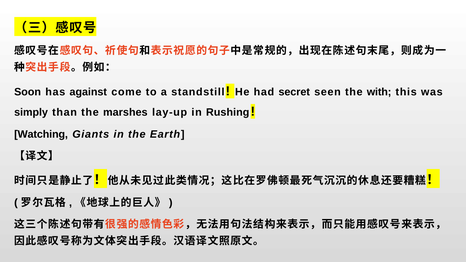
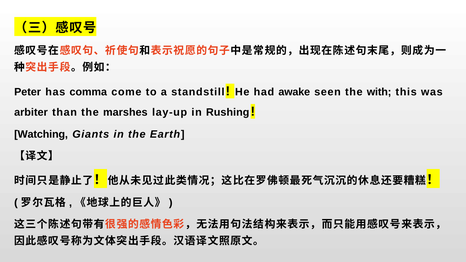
Soon: Soon -> Peter (28, 92)
against: against -> comma (88, 92)
secret: secret -> awake (294, 92)
simply: simply -> arbiter (31, 112)
